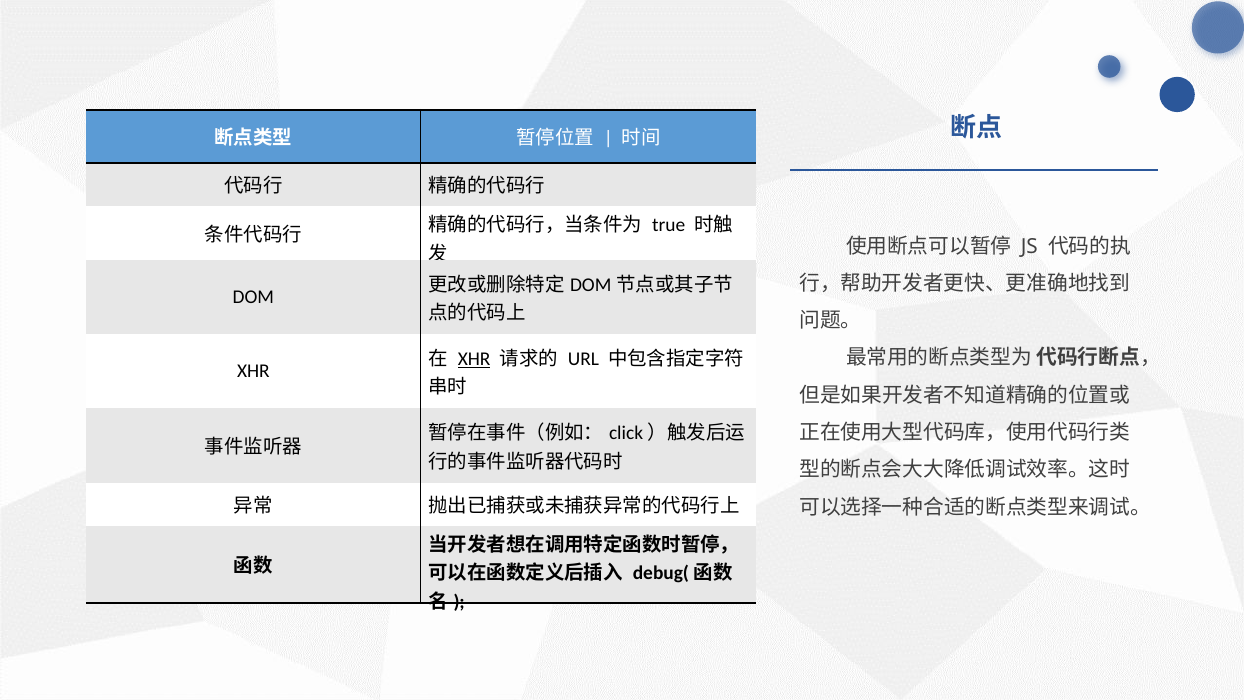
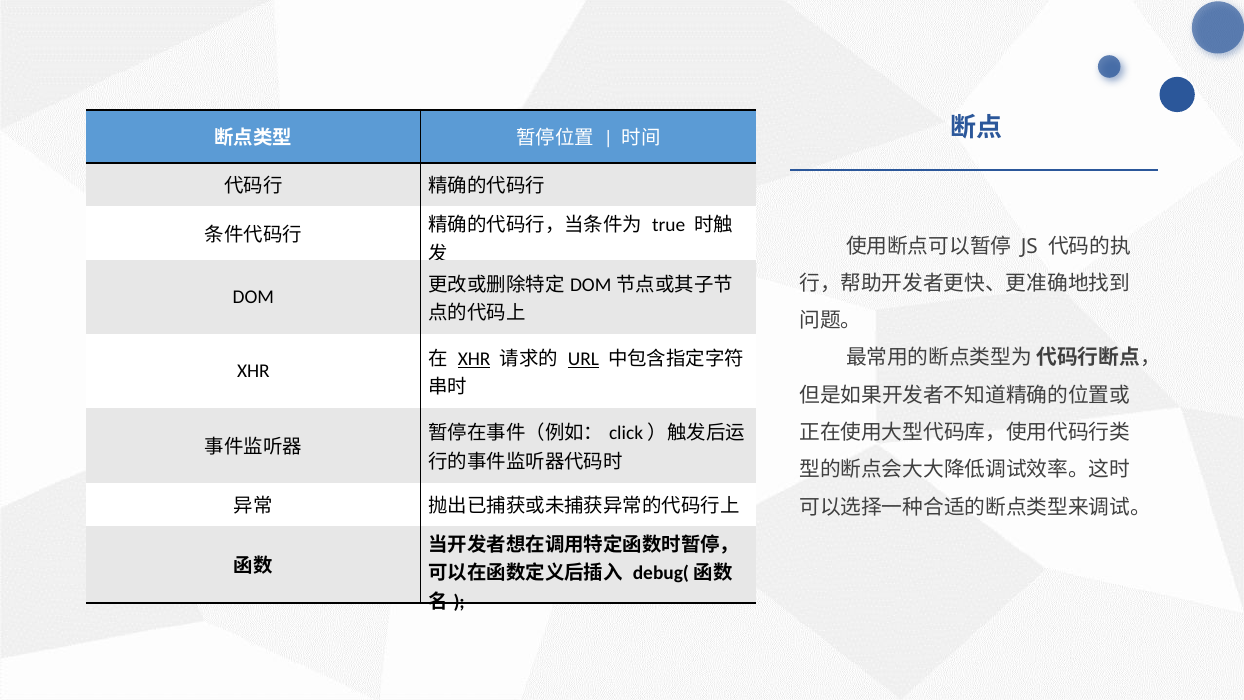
URL underline: none -> present (584, 359)
